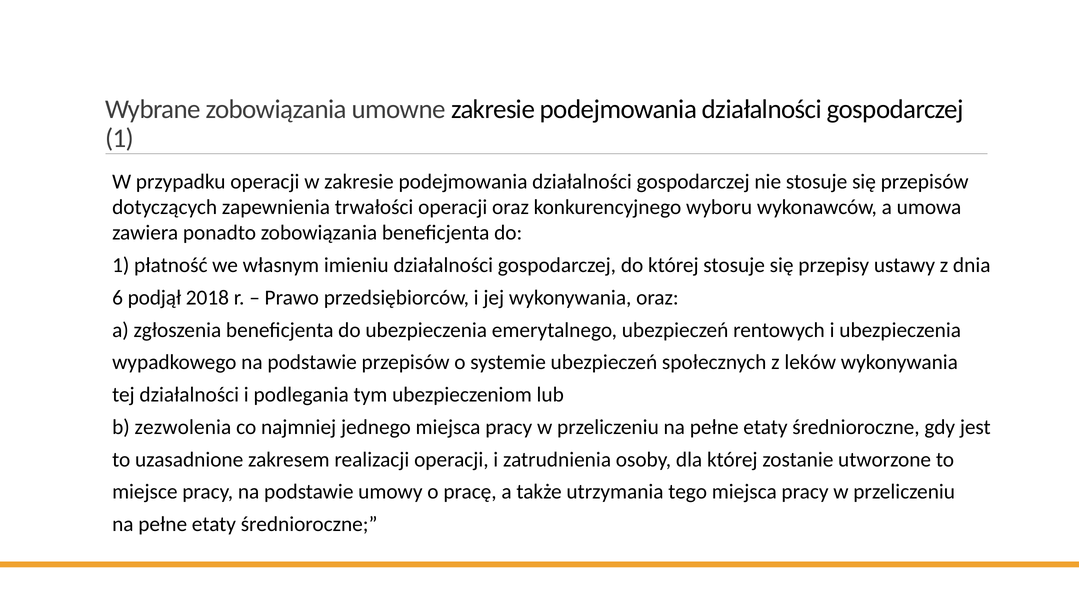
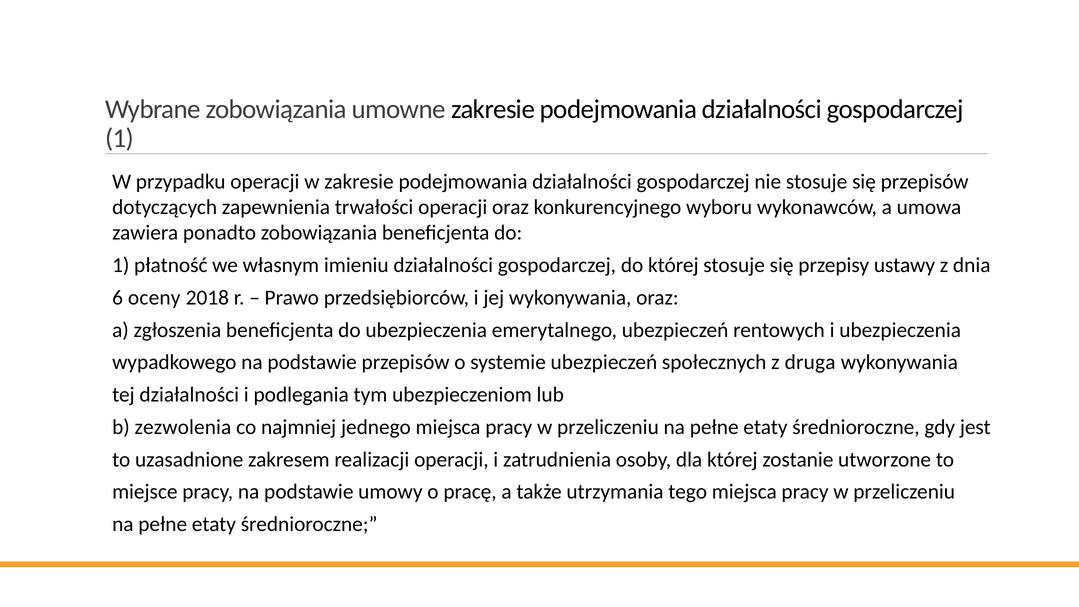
podjął: podjął -> oceny (154, 298)
leków: leków -> druga (810, 362)
